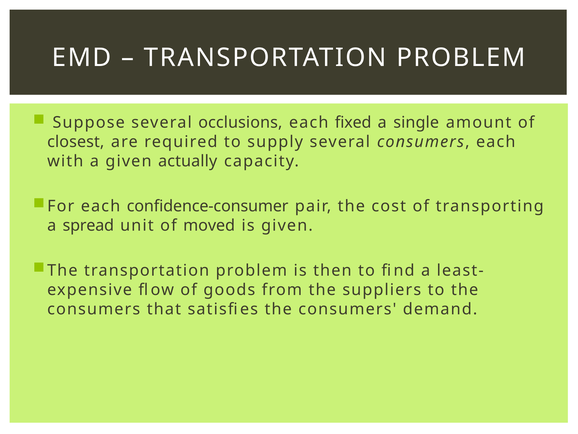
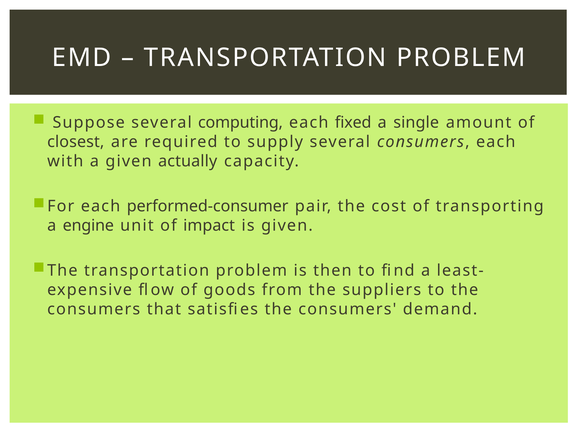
occlusions: occlusions -> computing (240, 122)
confidence-consumer: confidence-consumer -> performed-consumer (208, 206)
spread: spread -> engine (88, 225)
moved: moved -> impact (209, 225)
